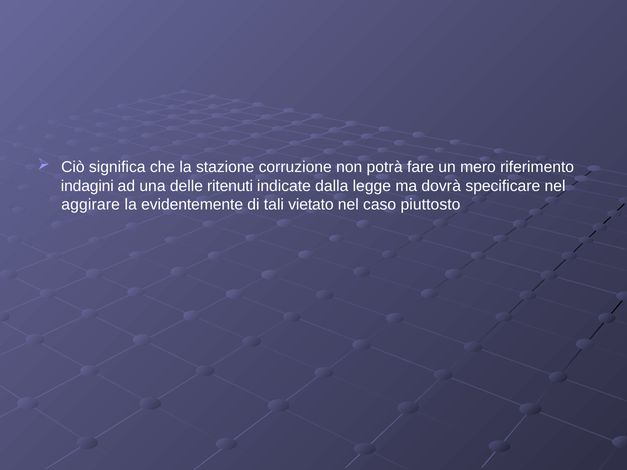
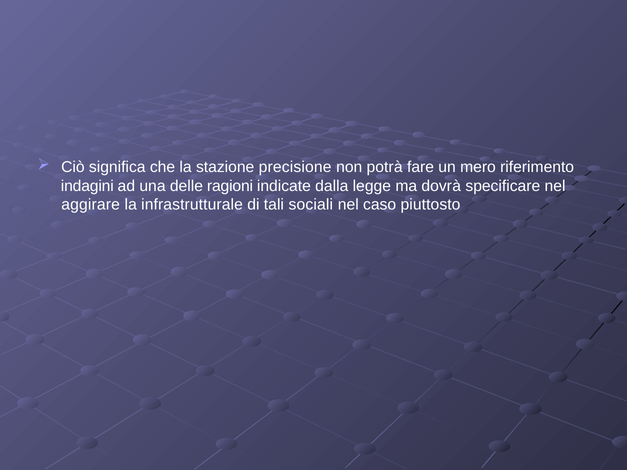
corruzione: corruzione -> precisione (295, 167)
ritenuti: ritenuti -> ragioni (230, 186)
evidentemente: evidentemente -> infrastrutturale (192, 205)
vietato: vietato -> sociali (311, 205)
